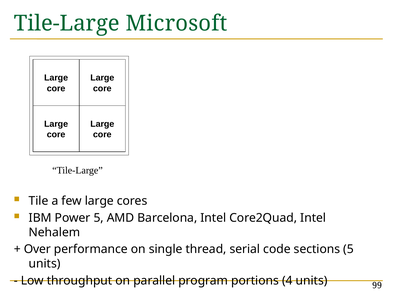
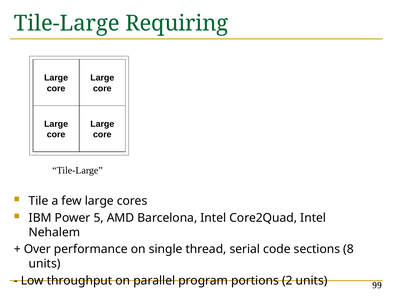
Microsoft: Microsoft -> Requiring (177, 23)
sections 5: 5 -> 8 (349, 249)
4: 4 -> 2 (287, 281)
